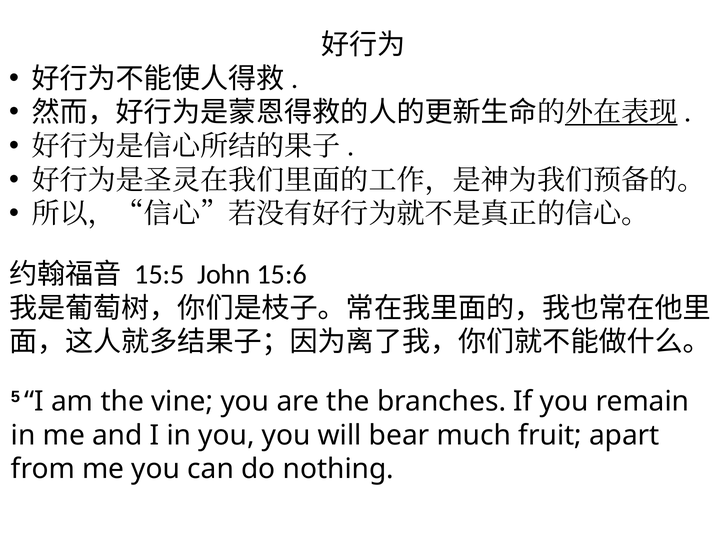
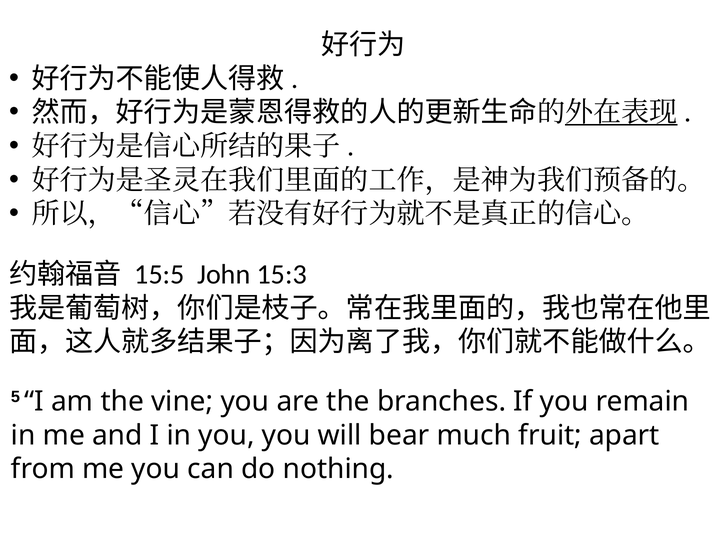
15:6: 15:6 -> 15:3 (282, 274)
